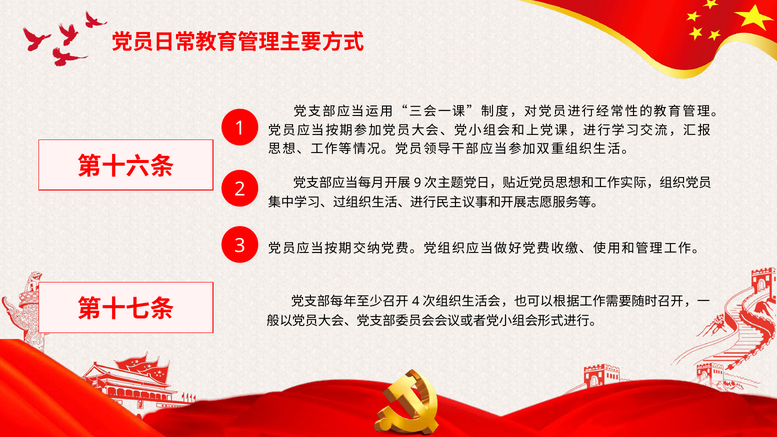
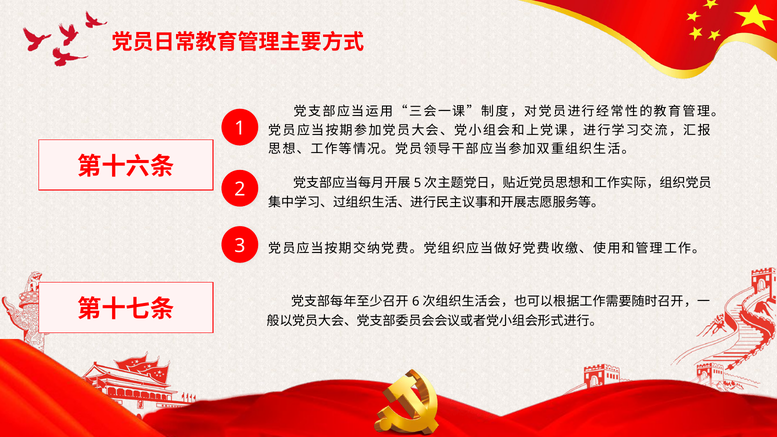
9: 9 -> 5 (418, 183)
4: 4 -> 6 (416, 302)
